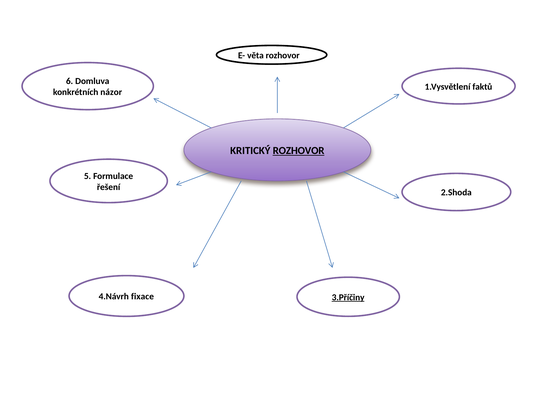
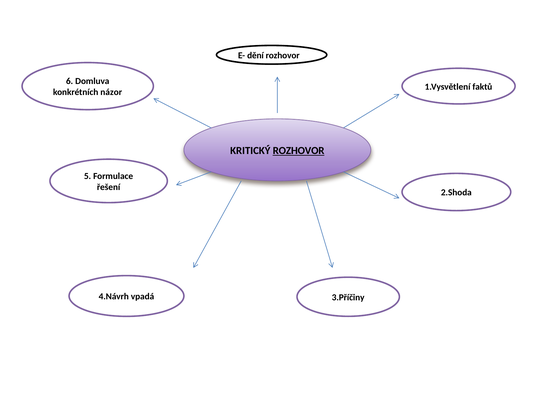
věta: věta -> dění (255, 55)
fixace: fixace -> vpadá (143, 297)
3.Příčiny underline: present -> none (348, 297)
